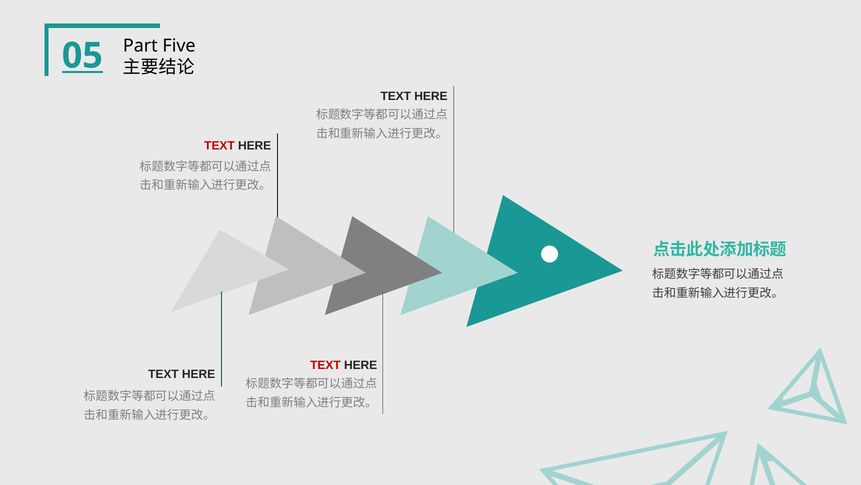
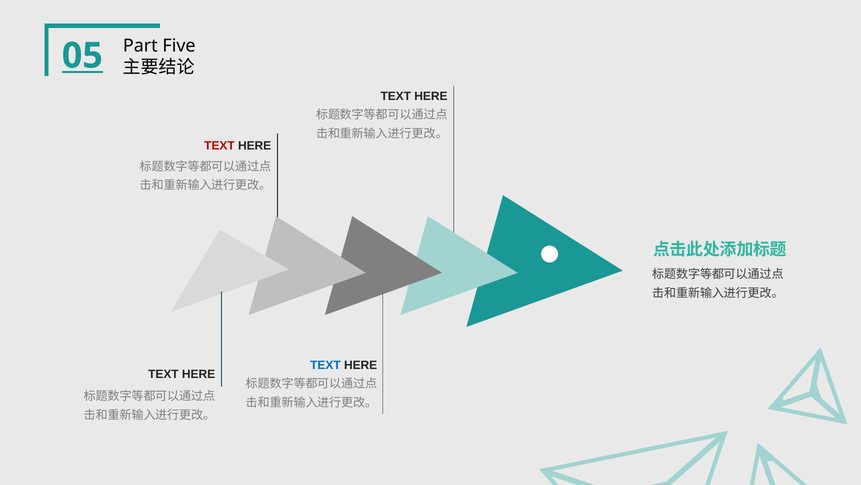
TEXT colour: red -> blue (325, 365)
